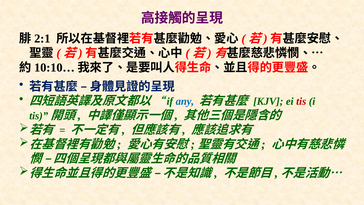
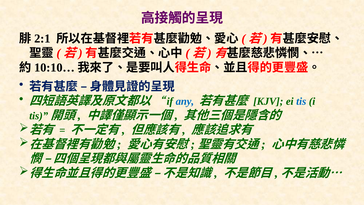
tis colour: red -> blue (301, 101)
